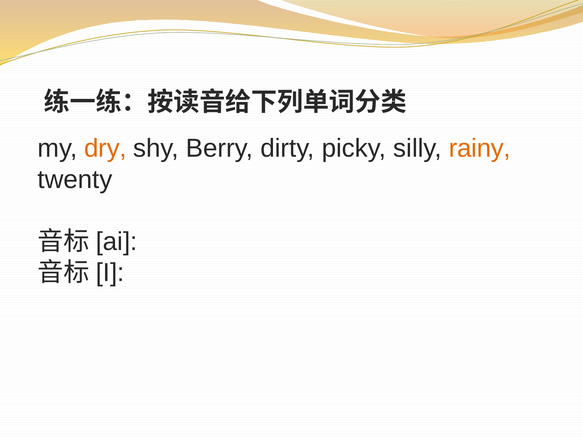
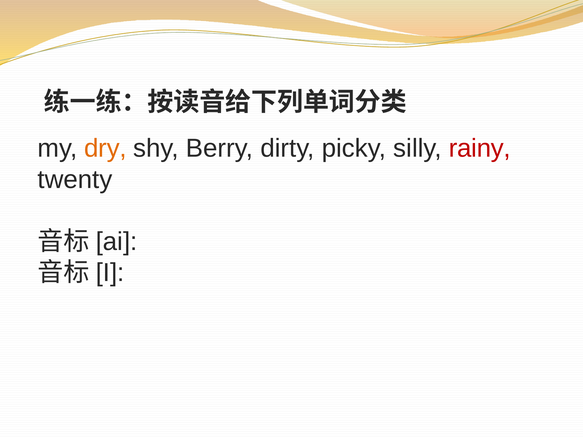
rainy colour: orange -> red (480, 149)
